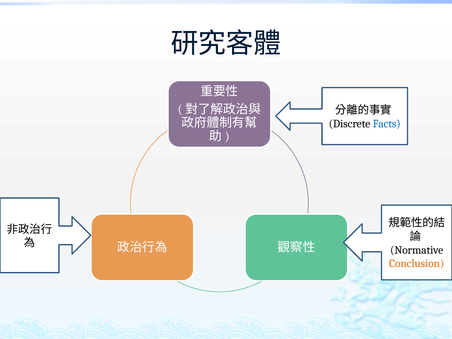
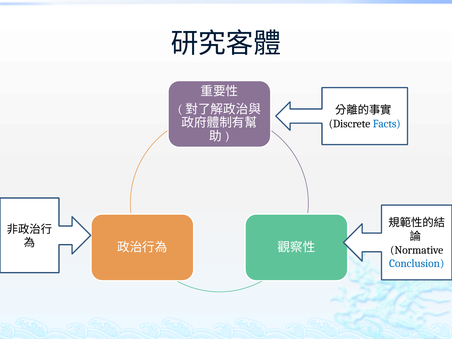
Conclusion colour: orange -> blue (417, 264)
